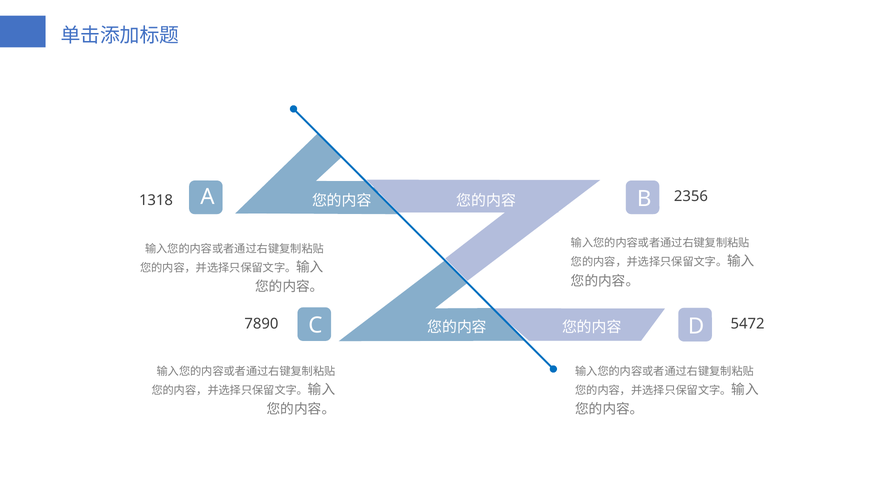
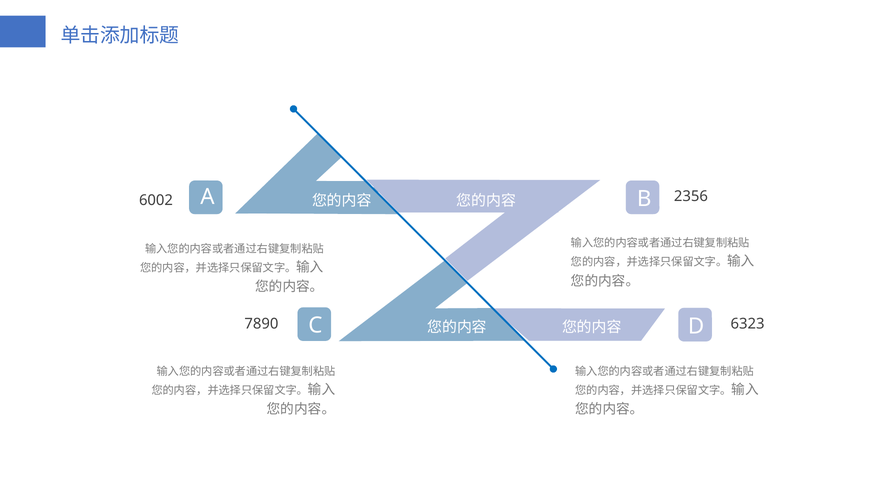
1318: 1318 -> 6002 (156, 200)
5472: 5472 -> 6323 (748, 324)
